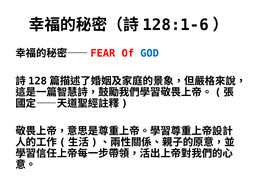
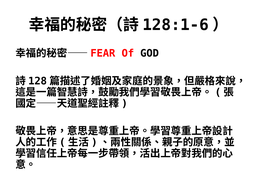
GOD colour: blue -> black (150, 53)
